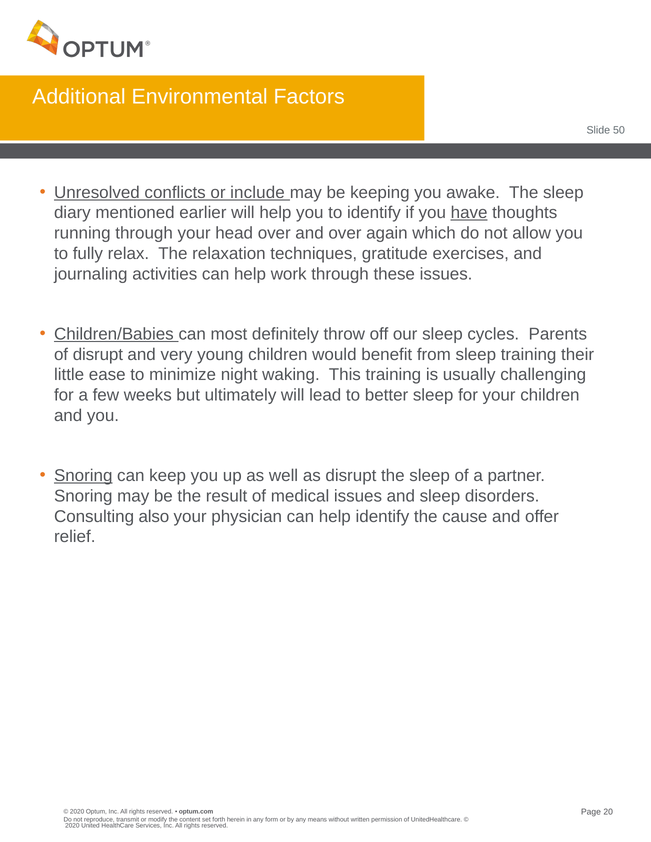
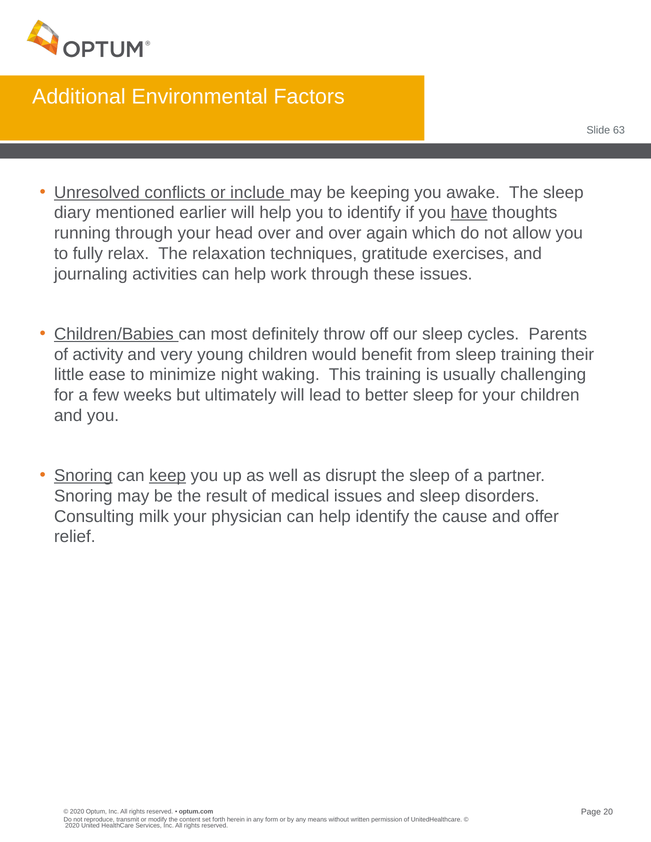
50: 50 -> 63 (619, 130)
of disrupt: disrupt -> activity (98, 355)
keep underline: none -> present (168, 476)
also: also -> milk (154, 517)
